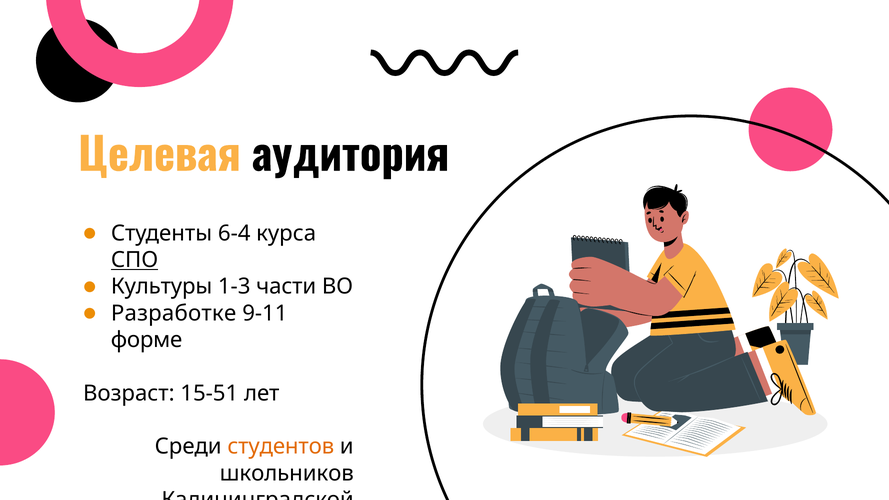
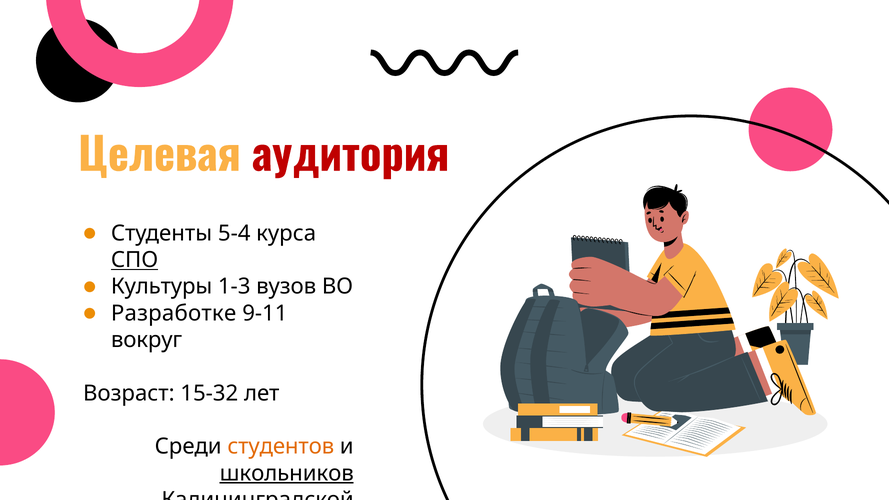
аудитория colour: black -> red (351, 156)
6-4: 6-4 -> 5-4 (234, 233)
части: части -> вузов (286, 287)
форме: форме -> вокруг (147, 340)
15-51: 15-51 -> 15-32 (209, 393)
школьников underline: none -> present (287, 473)
